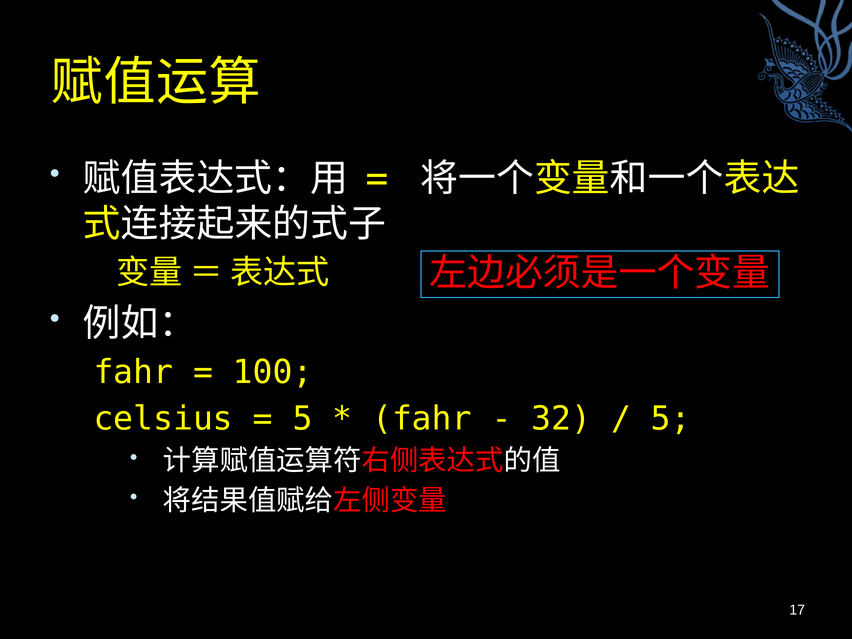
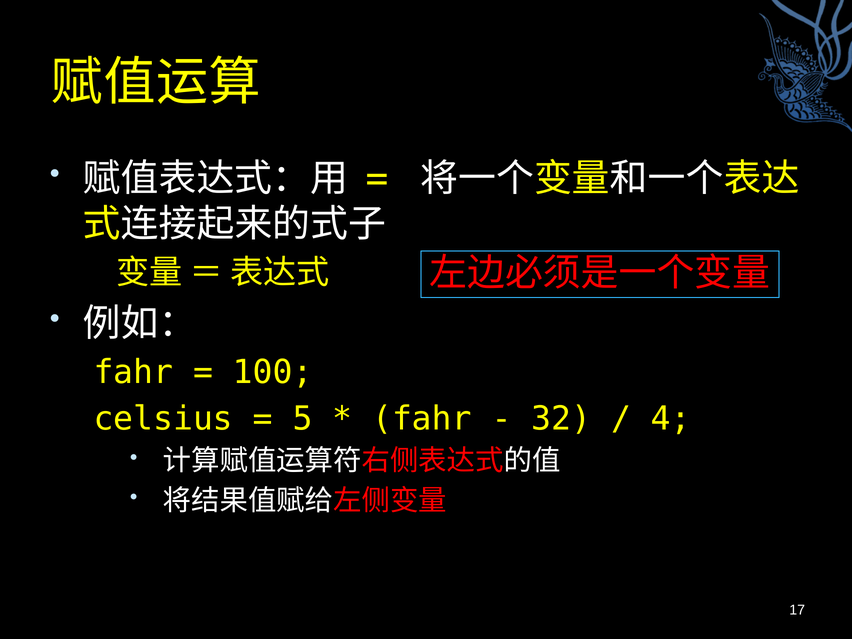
5: 5 -> 4 (671, 419)
